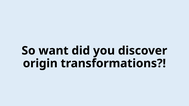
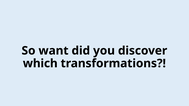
origin: origin -> which (40, 64)
